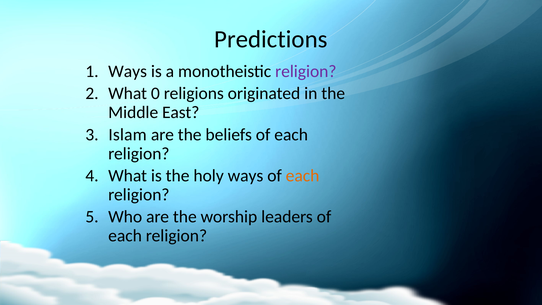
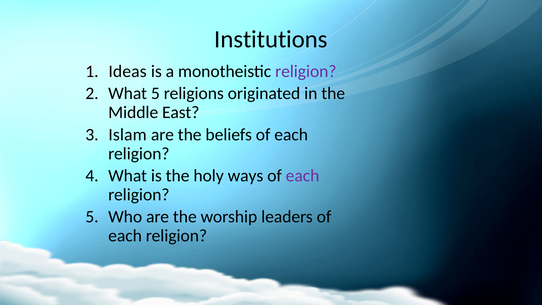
Predictions: Predictions -> Institutions (271, 39)
Ways: Ways -> Ideas (128, 71)
What 0: 0 -> 5 (155, 94)
each colour: orange -> purple (303, 176)
